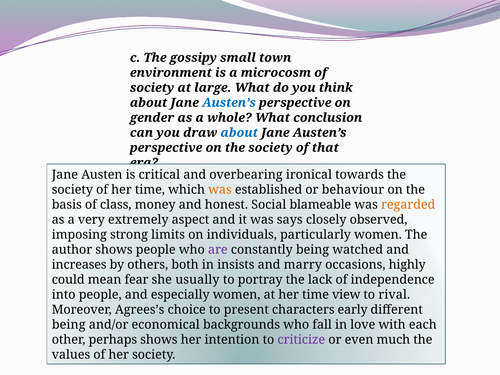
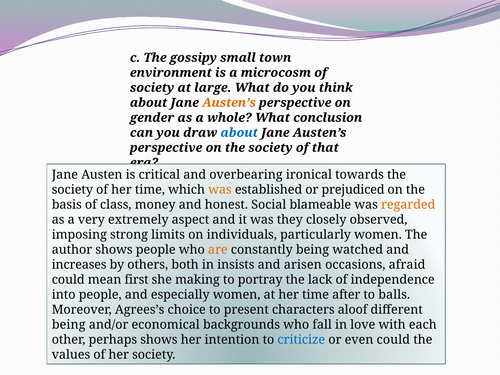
Austen’s colour: blue -> orange (229, 103)
behaviour: behaviour -> prejudiced (353, 190)
says: says -> they (290, 220)
are colour: purple -> orange (218, 250)
marry: marry -> arisen (303, 265)
highly: highly -> afraid (407, 265)
fear: fear -> first (137, 280)
usually: usually -> making (197, 280)
view: view -> after (346, 295)
rival: rival -> balls (394, 295)
early: early -> aloof (353, 310)
criticize colour: purple -> blue (301, 340)
even much: much -> could (393, 340)
